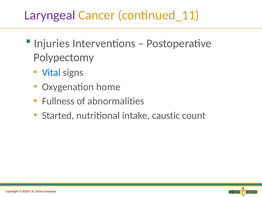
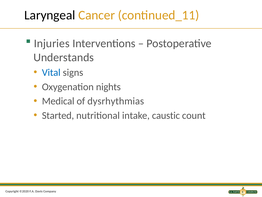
Laryngeal colour: purple -> black (50, 15)
Polypectomy: Polypectomy -> Understands (64, 57)
home: home -> nights (108, 87)
Fullness: Fullness -> Medical (58, 101)
abnormalities: abnormalities -> dysrhythmias (116, 101)
